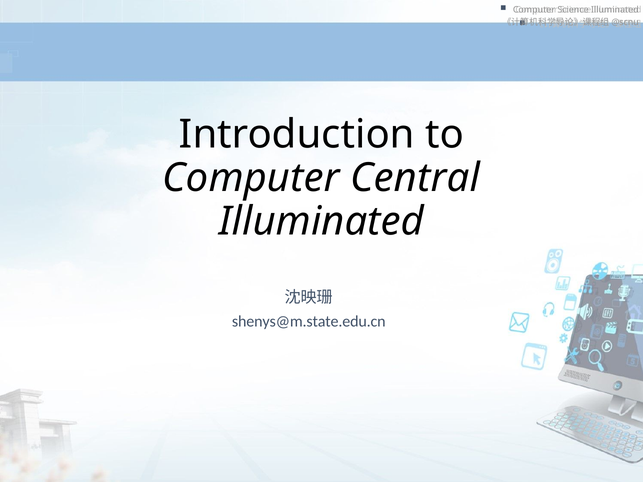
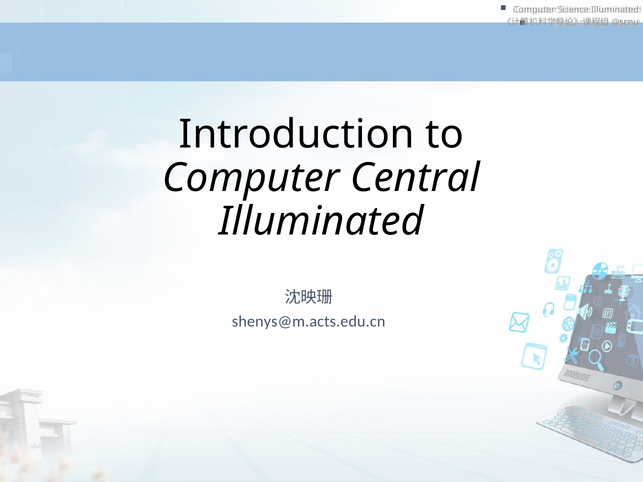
shenys@m.state.edu.cn: shenys@m.state.edu.cn -> shenys@m.acts.edu.cn (309, 321)
